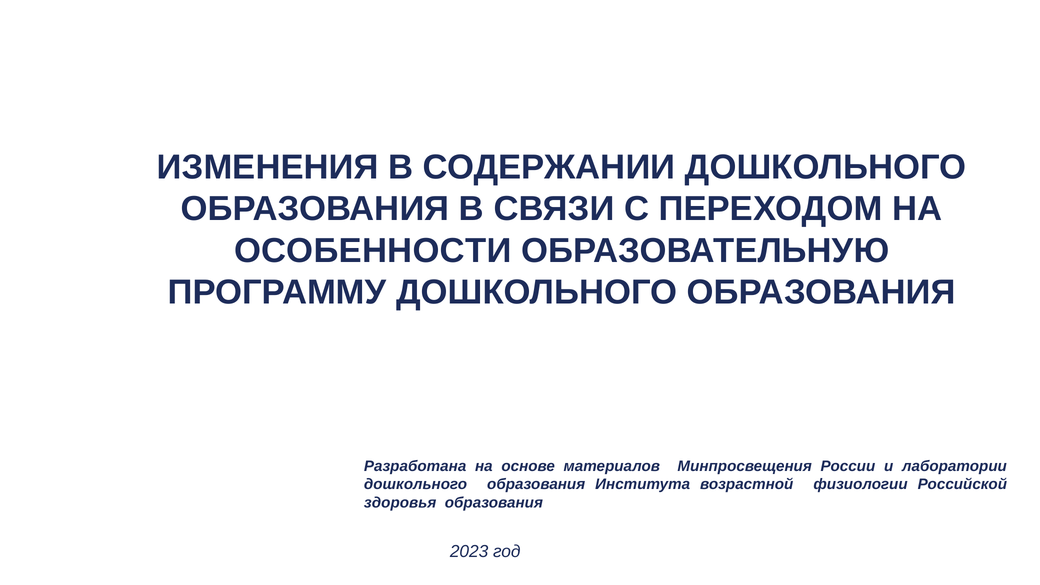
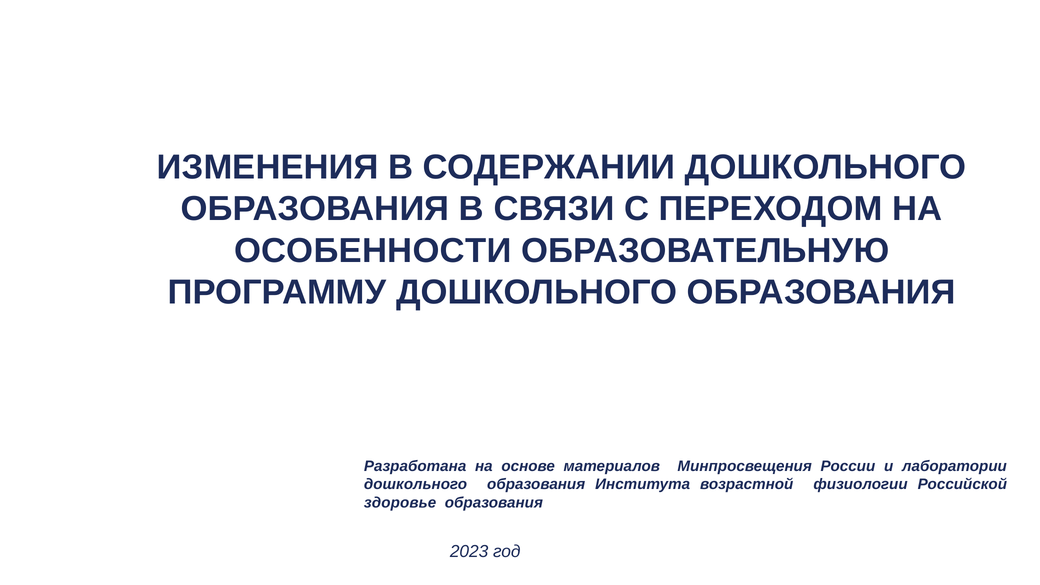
здоровья: здоровья -> здоровье (400, 503)
